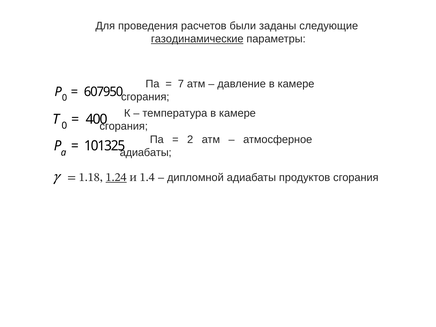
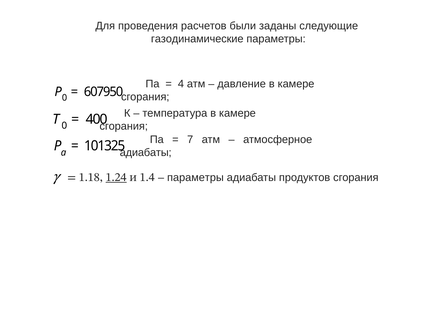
газодинамические underline: present -> none (197, 39)
7: 7 -> 4 (181, 84)
2: 2 -> 7 (190, 139)
дипломной: дипломной -> параметры (195, 177)
